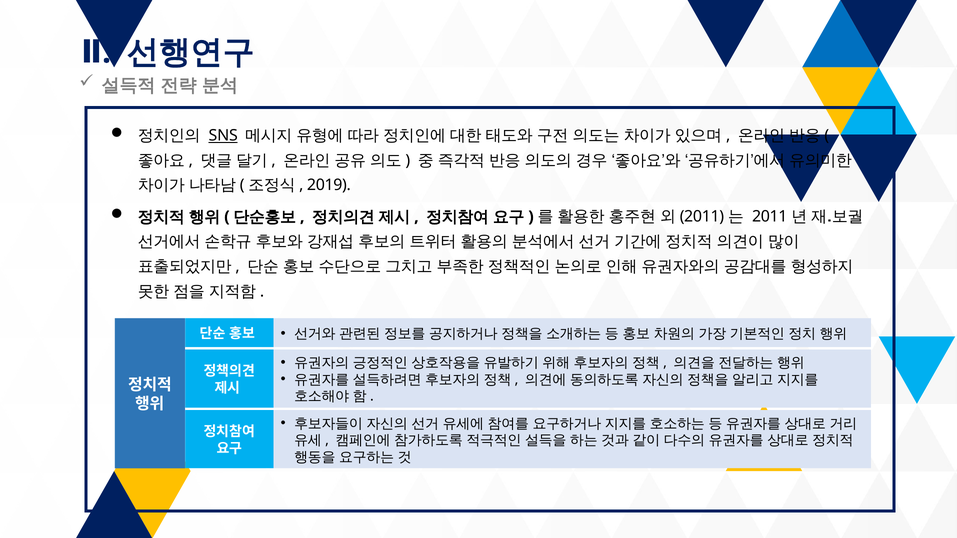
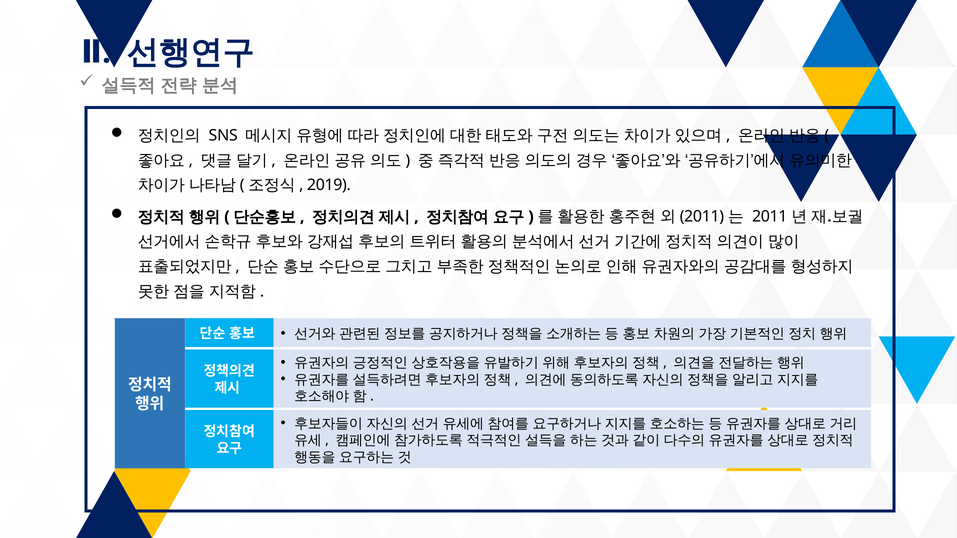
SNS underline: present -> none (223, 136)
